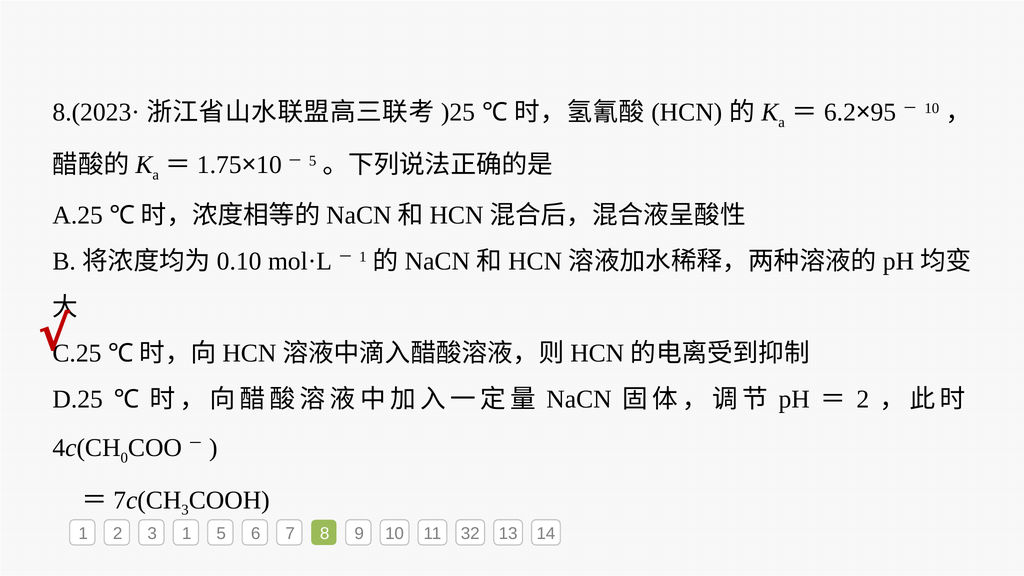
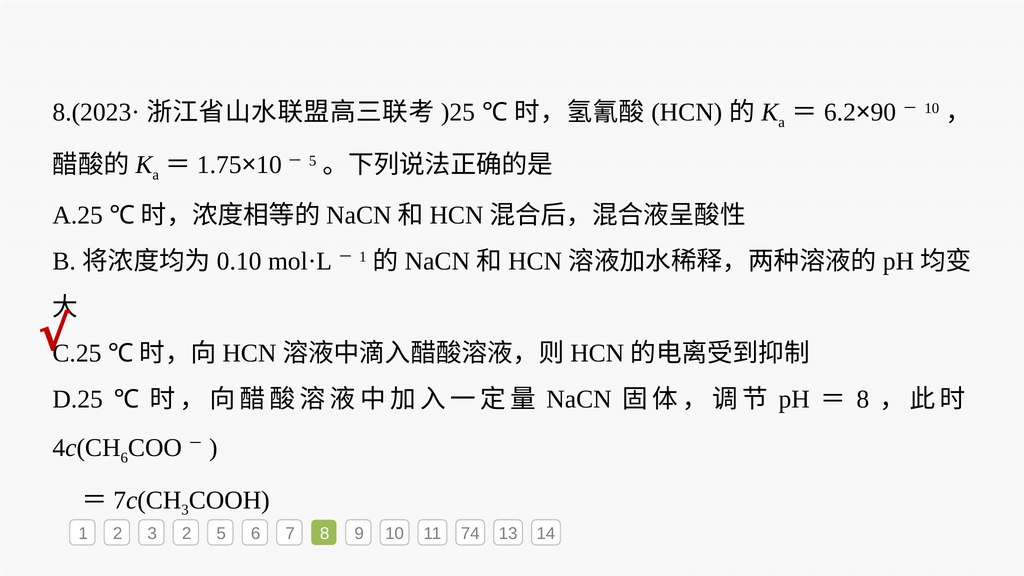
95: 95 -> 90 (883, 112)
2: 2 -> 8 (863, 399)
0: 0 -> 6 (124, 458)
3 1: 1 -> 2 (187, 534)
32: 32 -> 74 (470, 534)
